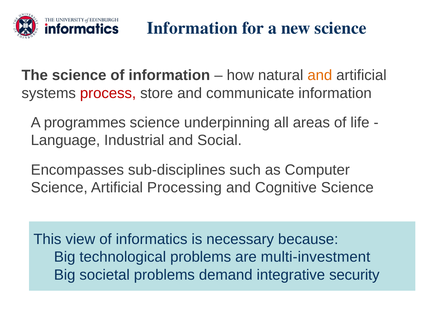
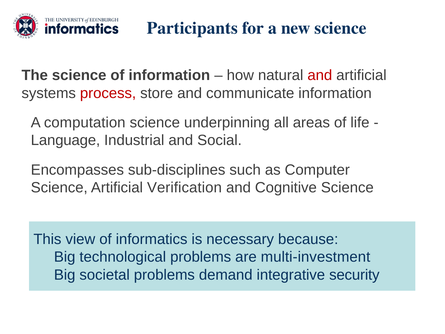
Information: Information -> Participants (192, 28)
and colour: orange -> red (320, 75)
programmes: programmes -> computation (85, 122)
Processing: Processing -> Verification (184, 188)
